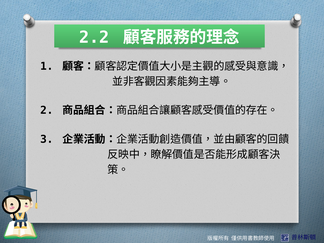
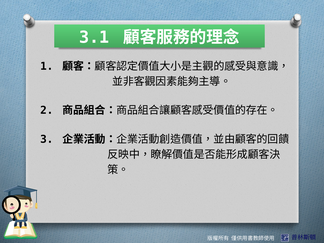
2.2: 2.2 -> 3.1 (94, 37)
